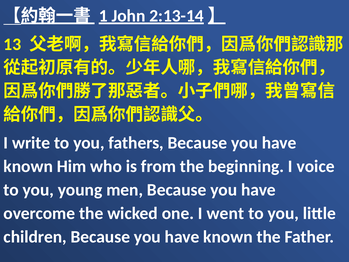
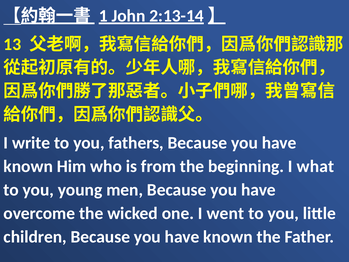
voice: voice -> what (315, 166)
